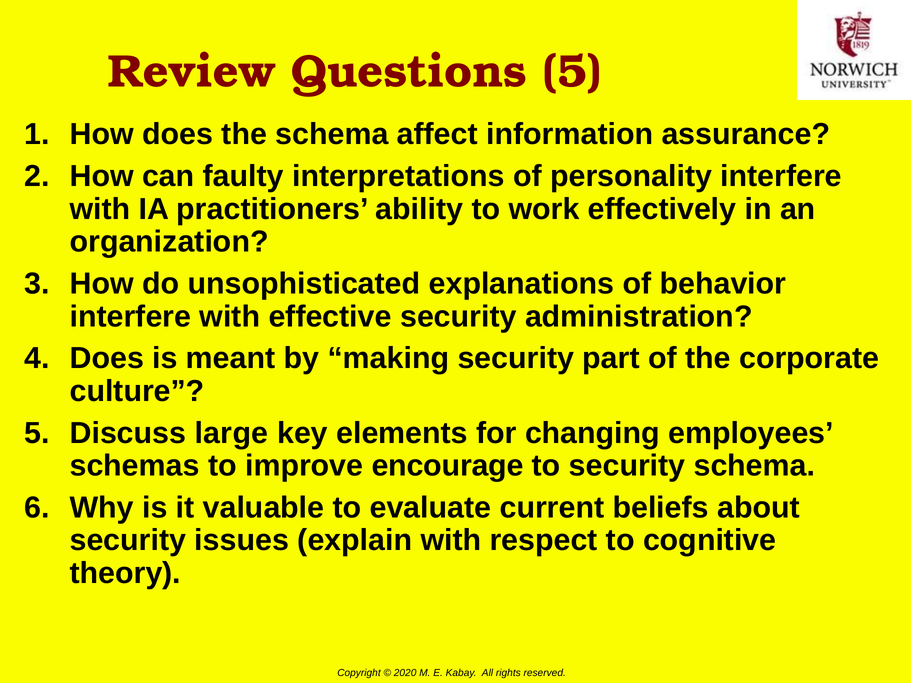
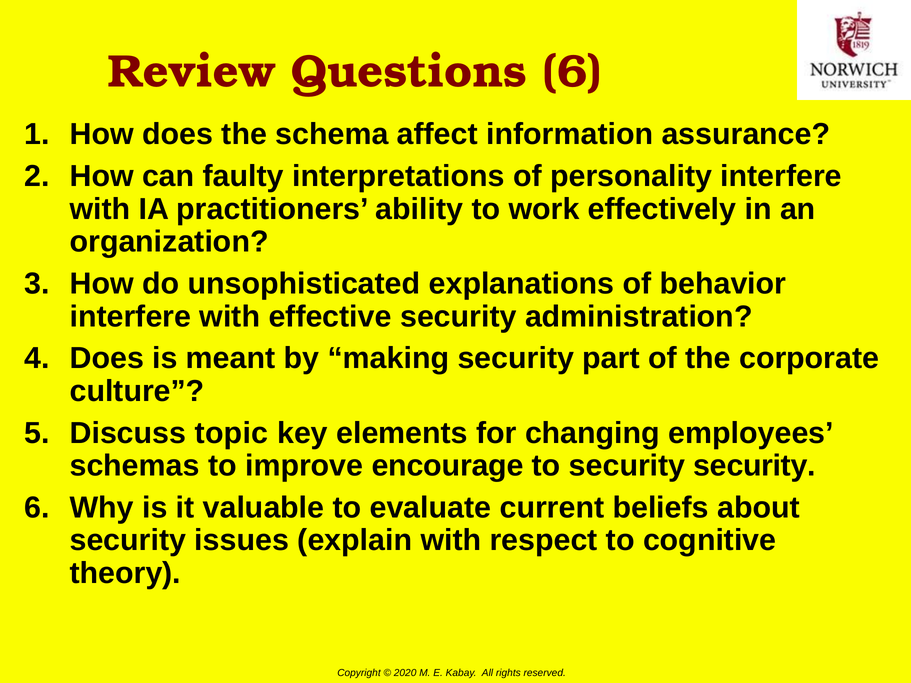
Questions 5: 5 -> 6 (572, 72)
large: large -> topic (231, 433)
security schema: schema -> security (755, 466)
